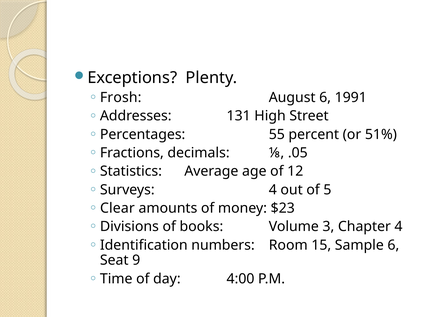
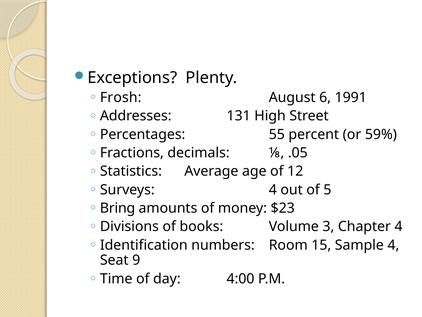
51%: 51% -> 59% (381, 134)
Clear: Clear -> Bring (118, 208)
Sample 6: 6 -> 4 (393, 245)
